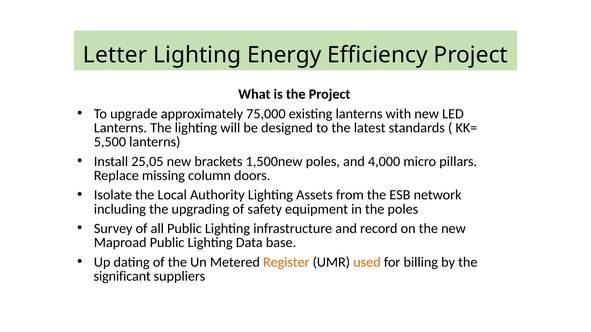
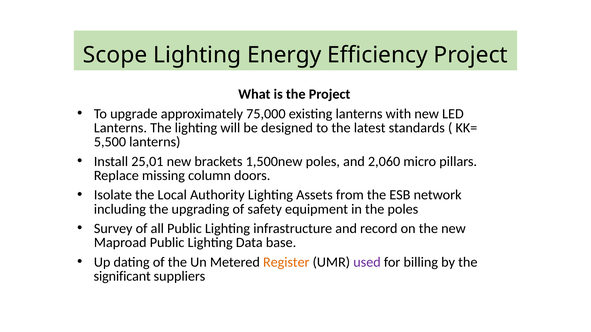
Letter: Letter -> Scope (115, 55)
25,05: 25,05 -> 25,01 (147, 162)
4,000: 4,000 -> 2,060 (384, 162)
used colour: orange -> purple (367, 263)
